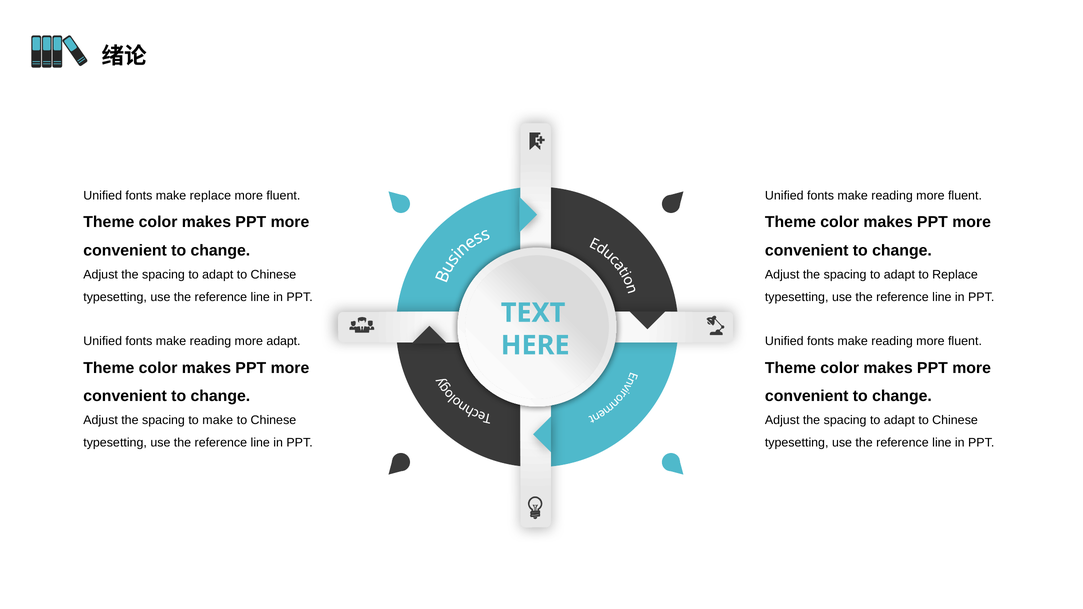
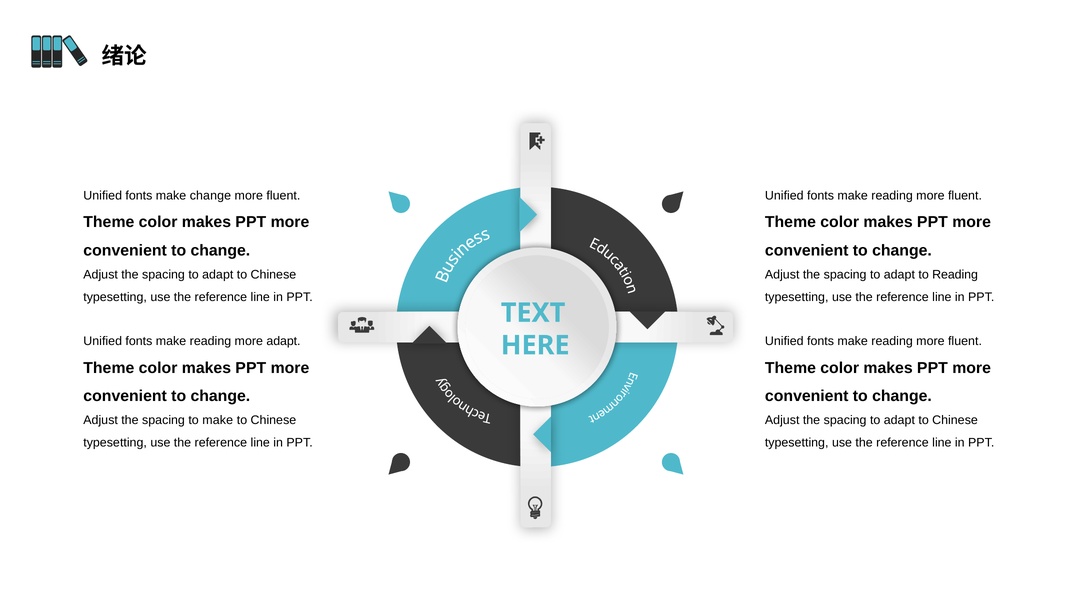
make replace: replace -> change (210, 196)
to Replace: Replace -> Reading (955, 275)
